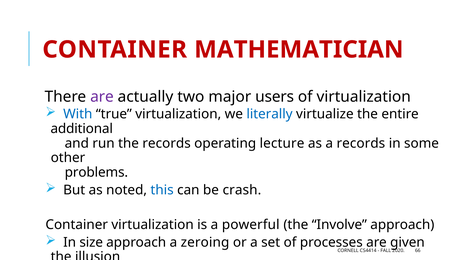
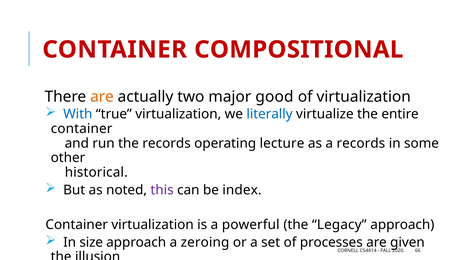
MATHEMATICIAN: MATHEMATICIAN -> COMPOSITIONAL (299, 50)
are colour: purple -> orange (102, 97)
users: users -> good (274, 97)
additional: additional -> container (82, 129)
problems: problems -> historical (96, 173)
this colour: blue -> purple (162, 190)
crash: crash -> index (242, 190)
Involve: Involve -> Legacy (339, 225)
